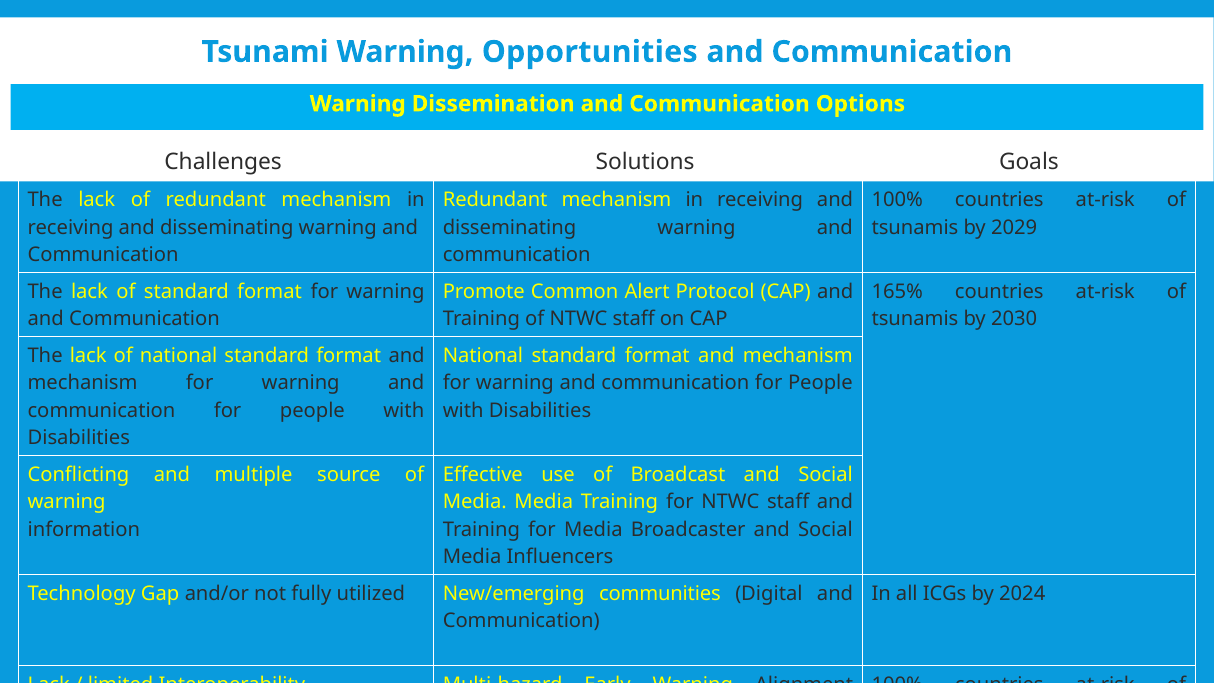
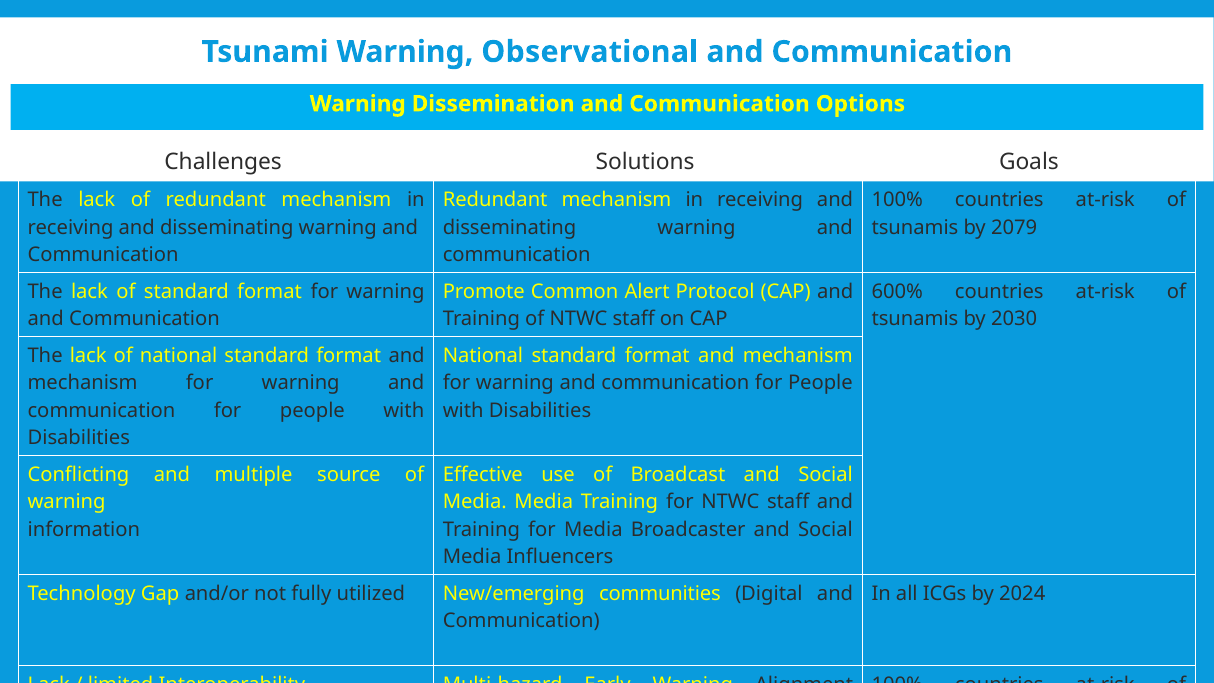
Opportunities: Opportunities -> Observational (590, 52)
2029: 2029 -> 2079 (1014, 228)
165%: 165% -> 600% (897, 292)
